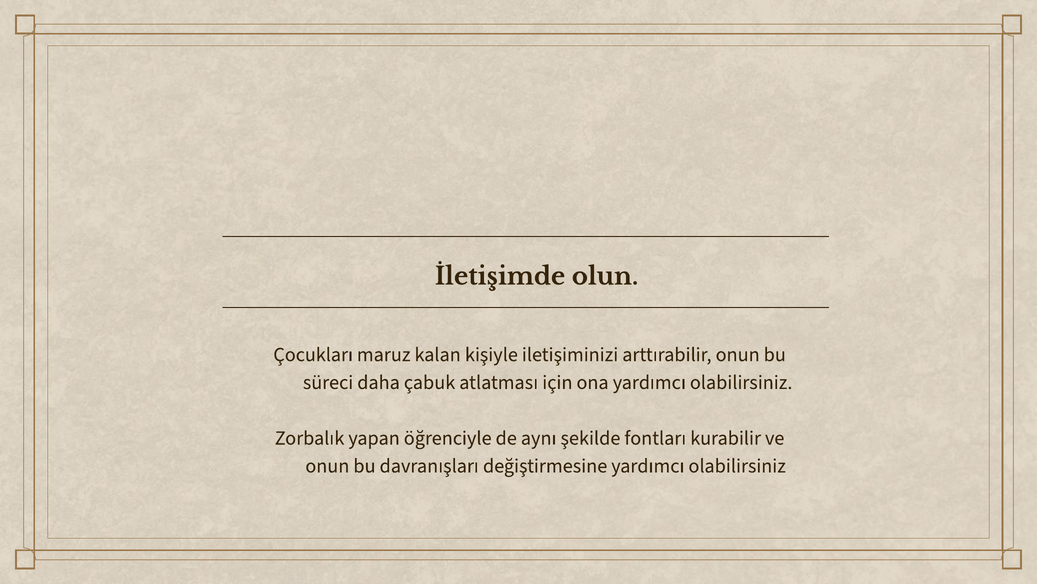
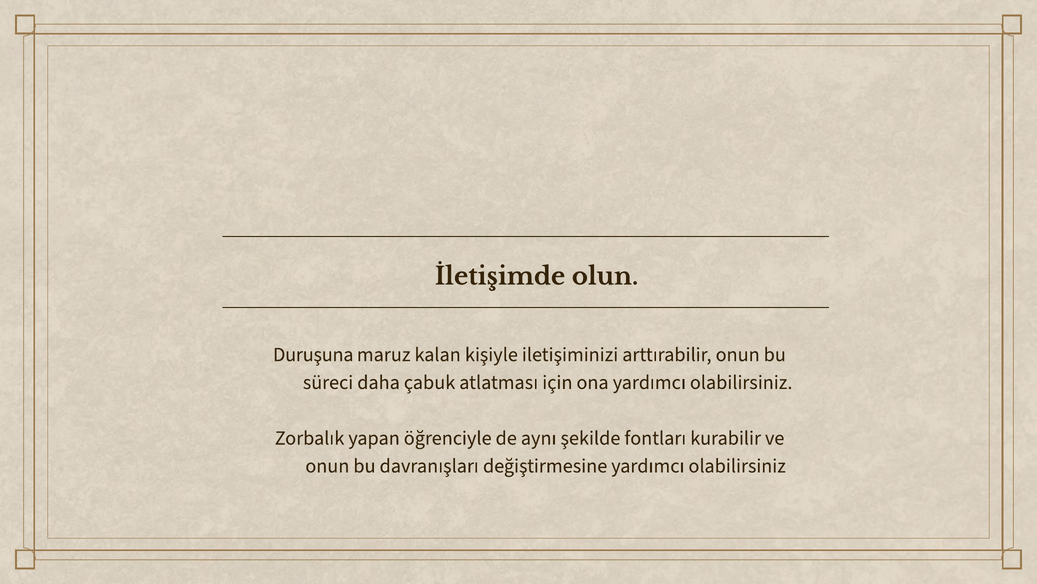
Çocukları: Çocukları -> Duruşuna (313, 354)
